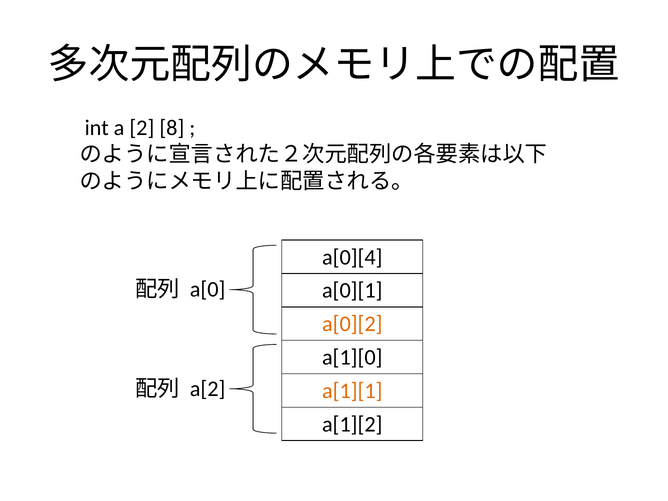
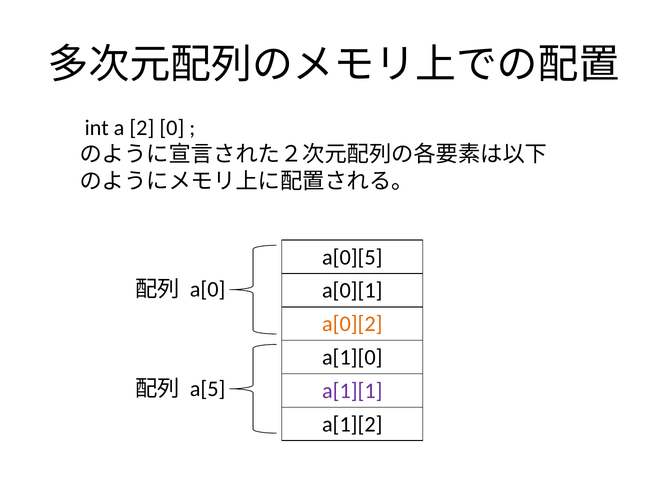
8: 8 -> 0 (172, 128)
a[0][4: a[0][4 -> a[0][5 (352, 257)
a[2: a[2 -> a[5 (208, 389)
a[1][1 colour: orange -> purple (352, 391)
